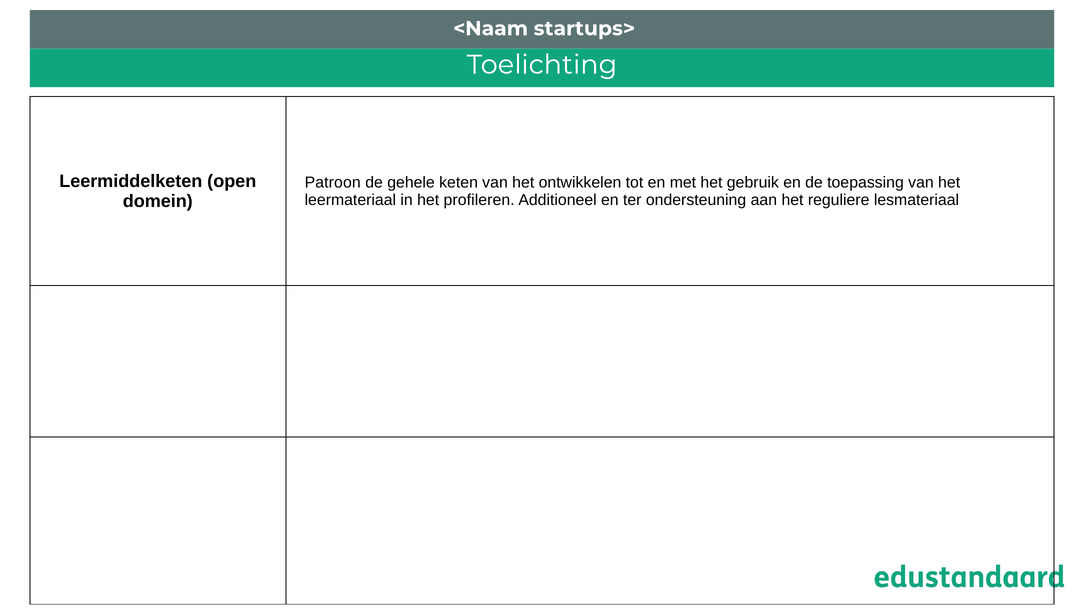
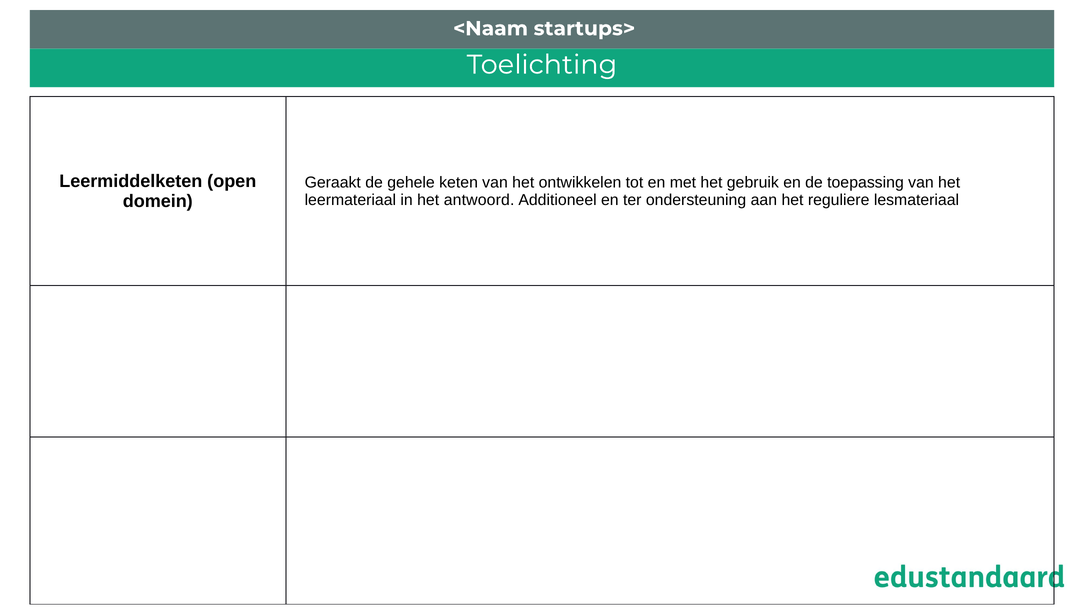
Patroon: Patroon -> Geraakt (333, 182)
profileren: profileren -> antwoord (479, 200)
